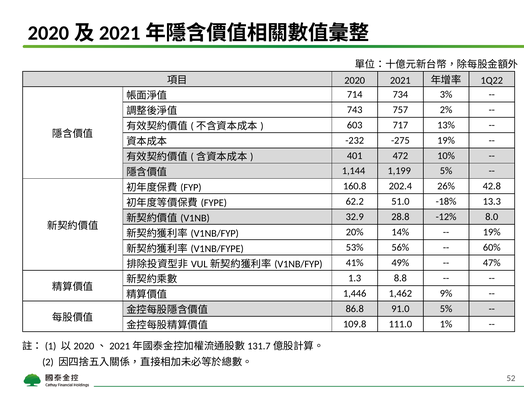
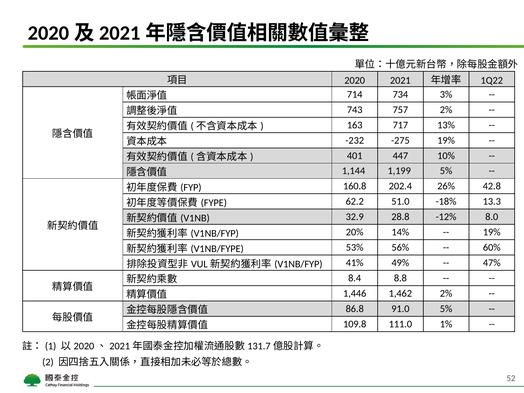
603: 603 -> 163 (355, 125)
472: 472 -> 447 (400, 156)
1.3: 1.3 -> 8.4 (355, 278)
1,462 9%: 9% -> 2% (446, 293)
